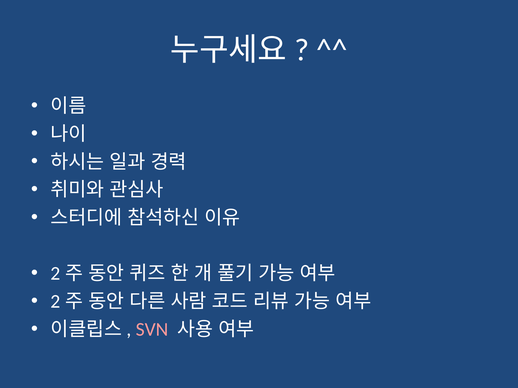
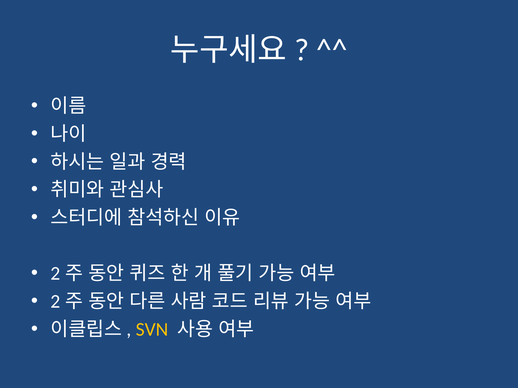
SVN colour: pink -> yellow (152, 330)
